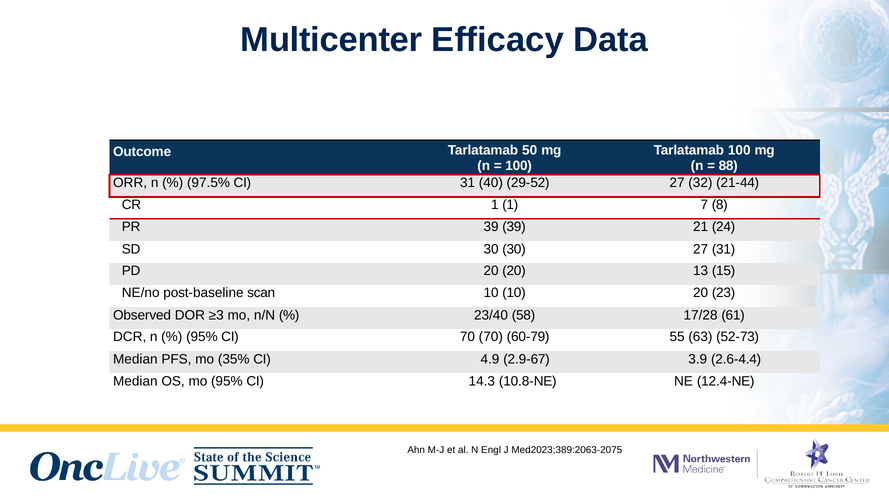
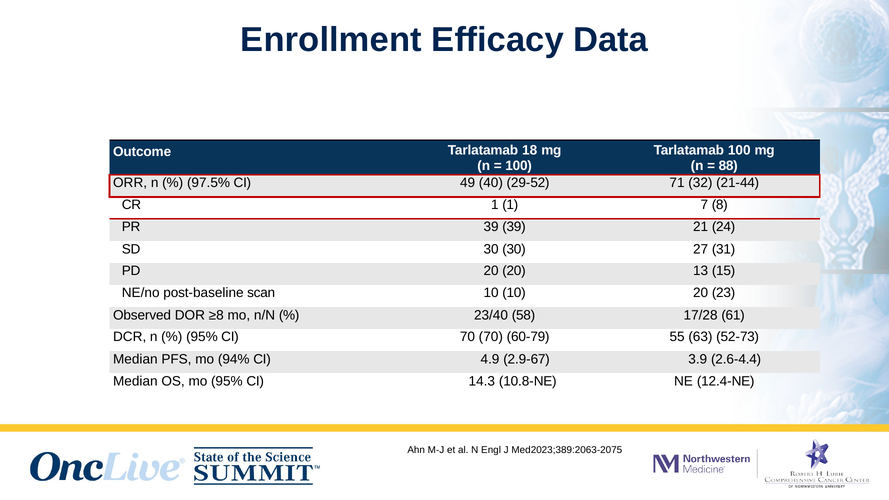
Multicenter: Multicenter -> Enrollment (331, 40)
50: 50 -> 18 (530, 150)
CI 31: 31 -> 49 (468, 183)
29-52 27: 27 -> 71 (677, 183)
≥3: ≥3 -> ≥8 (216, 315)
35%: 35% -> 94% (234, 359)
